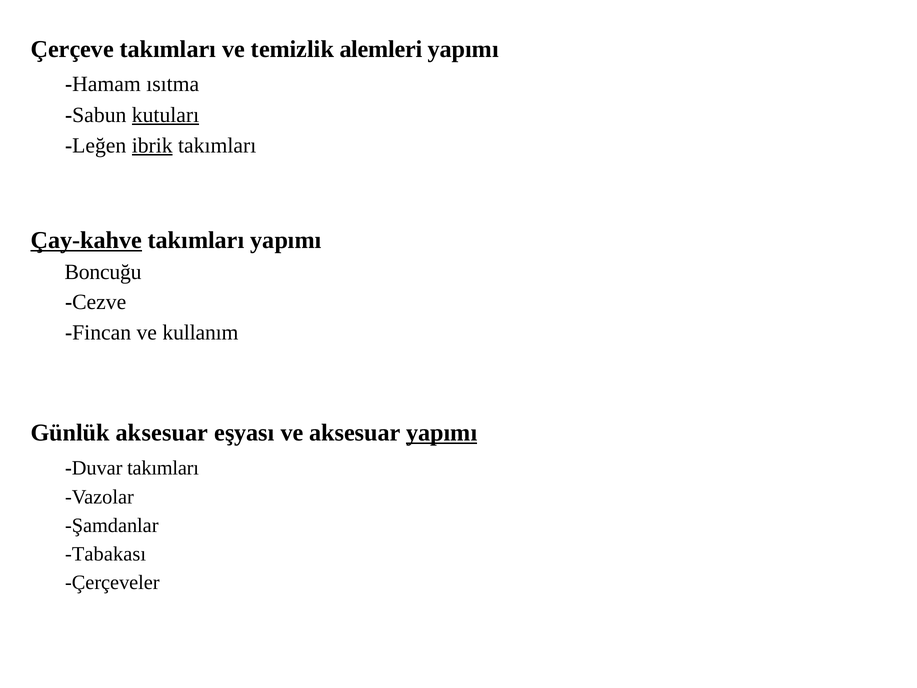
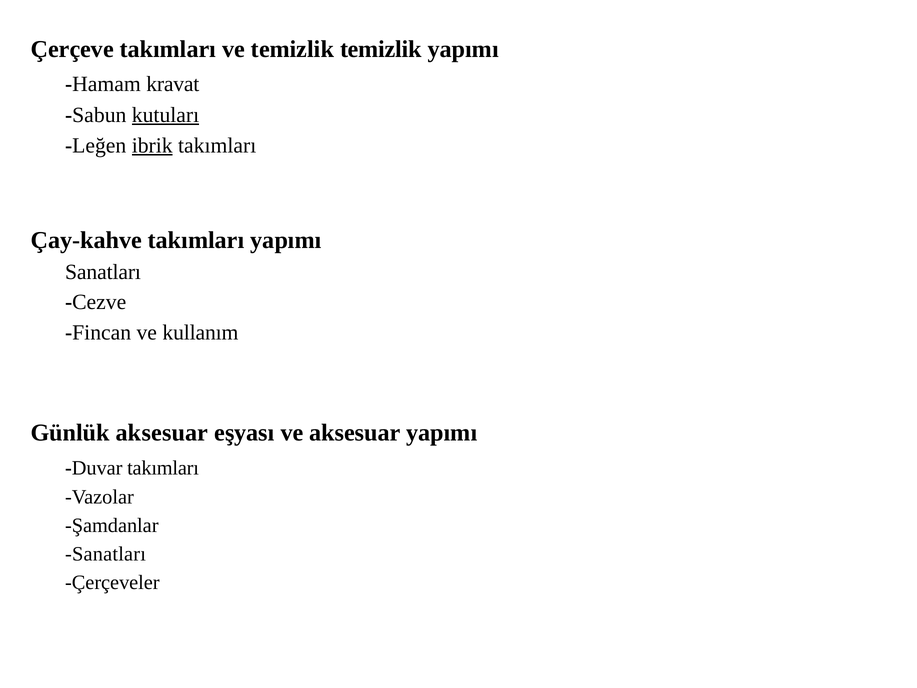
temizlik alemleri: alemleri -> temizlik (381, 49)
ısıtma: ısıtma -> kravat (173, 84)
Çay-kahve underline: present -> none (86, 240)
Boncuğu: Boncuğu -> Sanatları (103, 272)
yapımı underline: present -> none (442, 433)
Tabakası: Tabakası -> Sanatları (106, 554)
